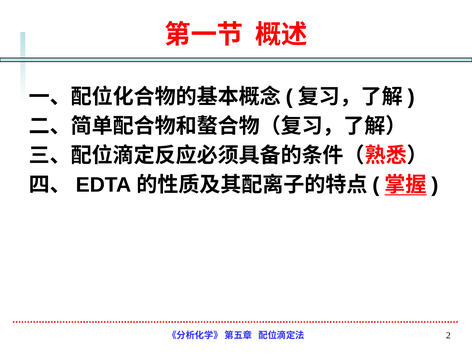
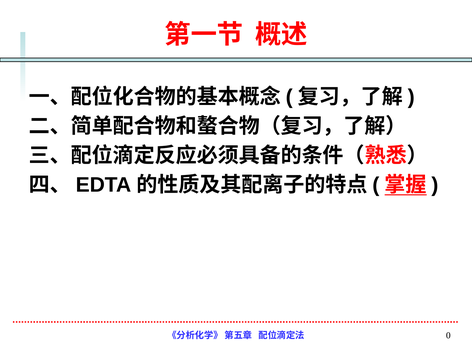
2: 2 -> 0 (448, 336)
